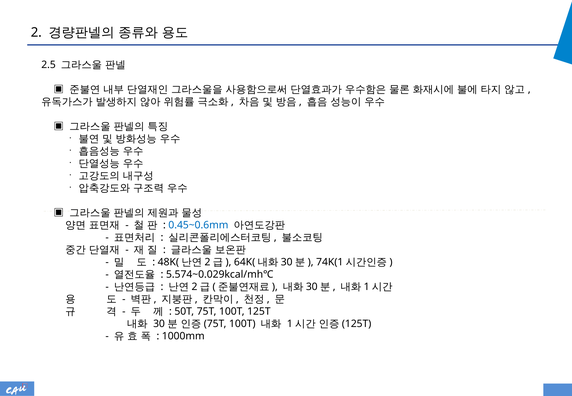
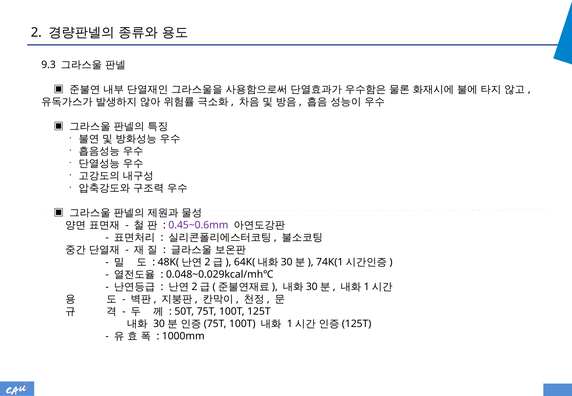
2.5: 2.5 -> 9.3 (49, 65)
0.45~0.6mm colour: blue -> purple (198, 225)
5.574~0.029kcal/mh℃: 5.574~0.029kcal/mh℃ -> 0.048~0.029kcal/mh℃ (220, 274)
